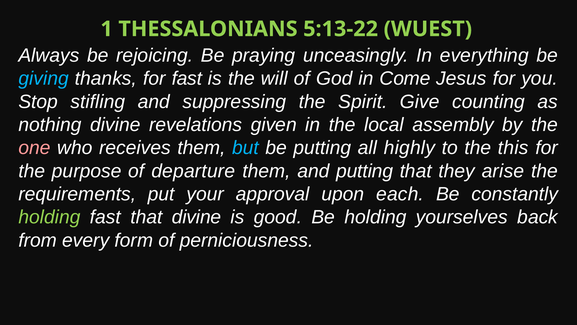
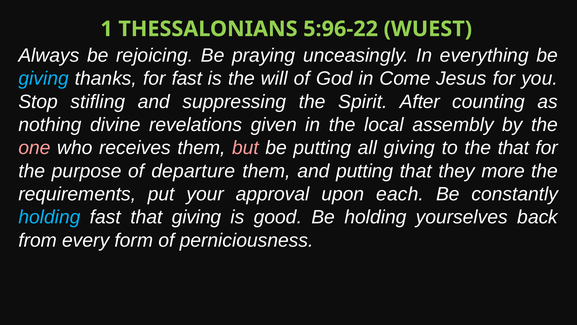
5:13-22: 5:13-22 -> 5:96-22 (341, 29)
Give: Give -> After (420, 102)
but colour: light blue -> pink (245, 148)
all highly: highly -> giving (409, 148)
the this: this -> that (513, 148)
arise: arise -> more (503, 171)
holding colour: light green -> light blue (49, 217)
that divine: divine -> giving (197, 217)
